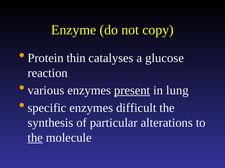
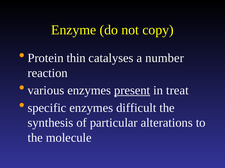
glucose: glucose -> number (165, 58)
lung: lung -> treat (177, 91)
the underline: present -> none (35, 138)
